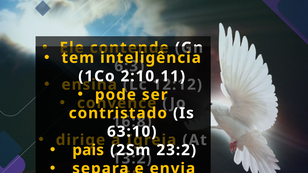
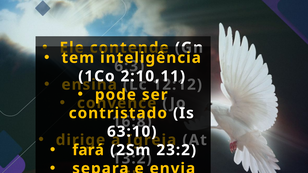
pais: pais -> fará (88, 150)
